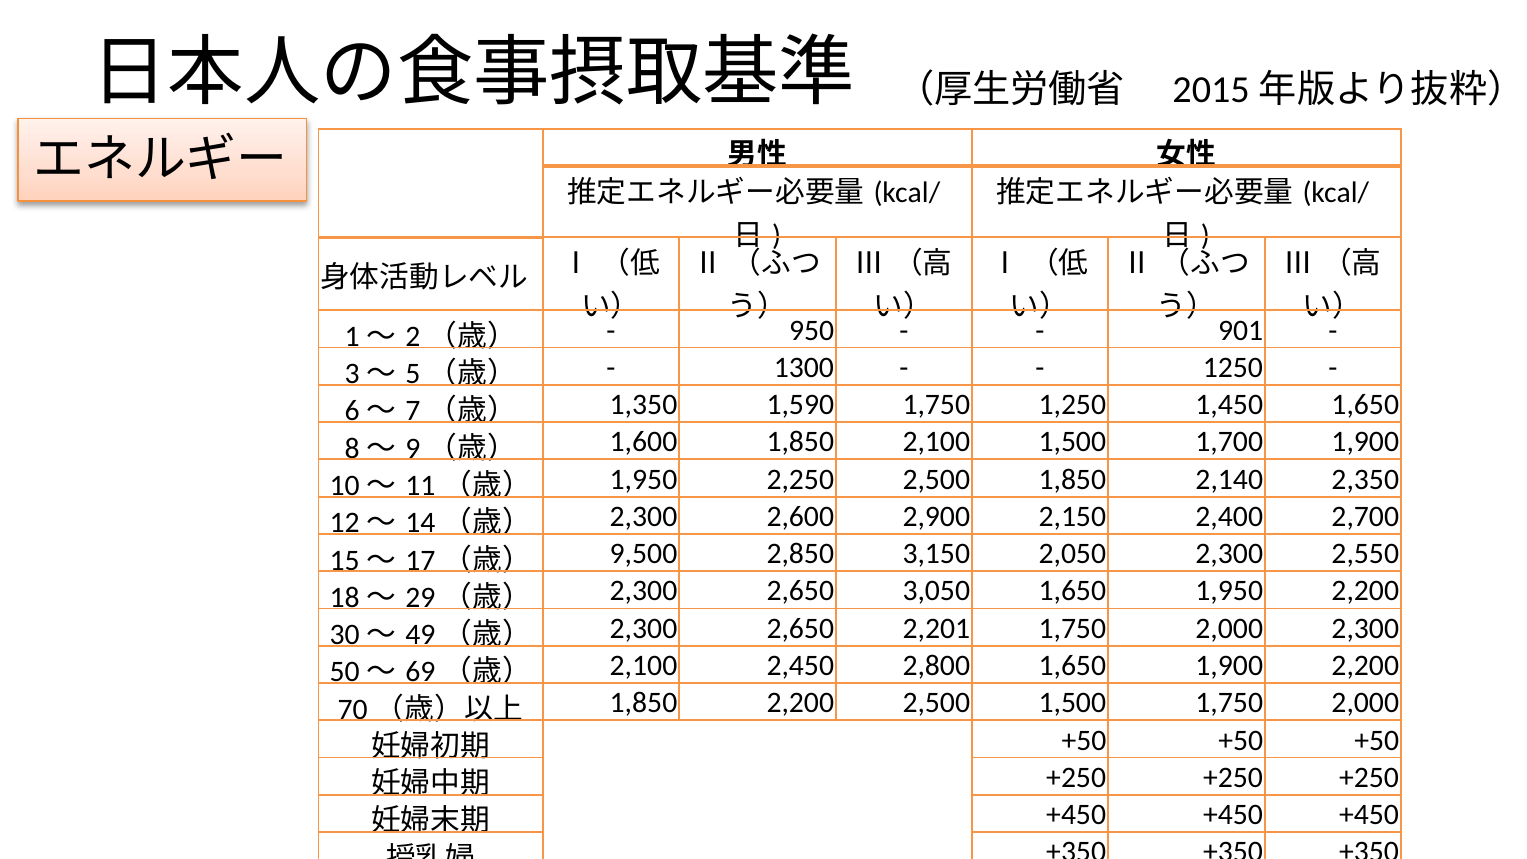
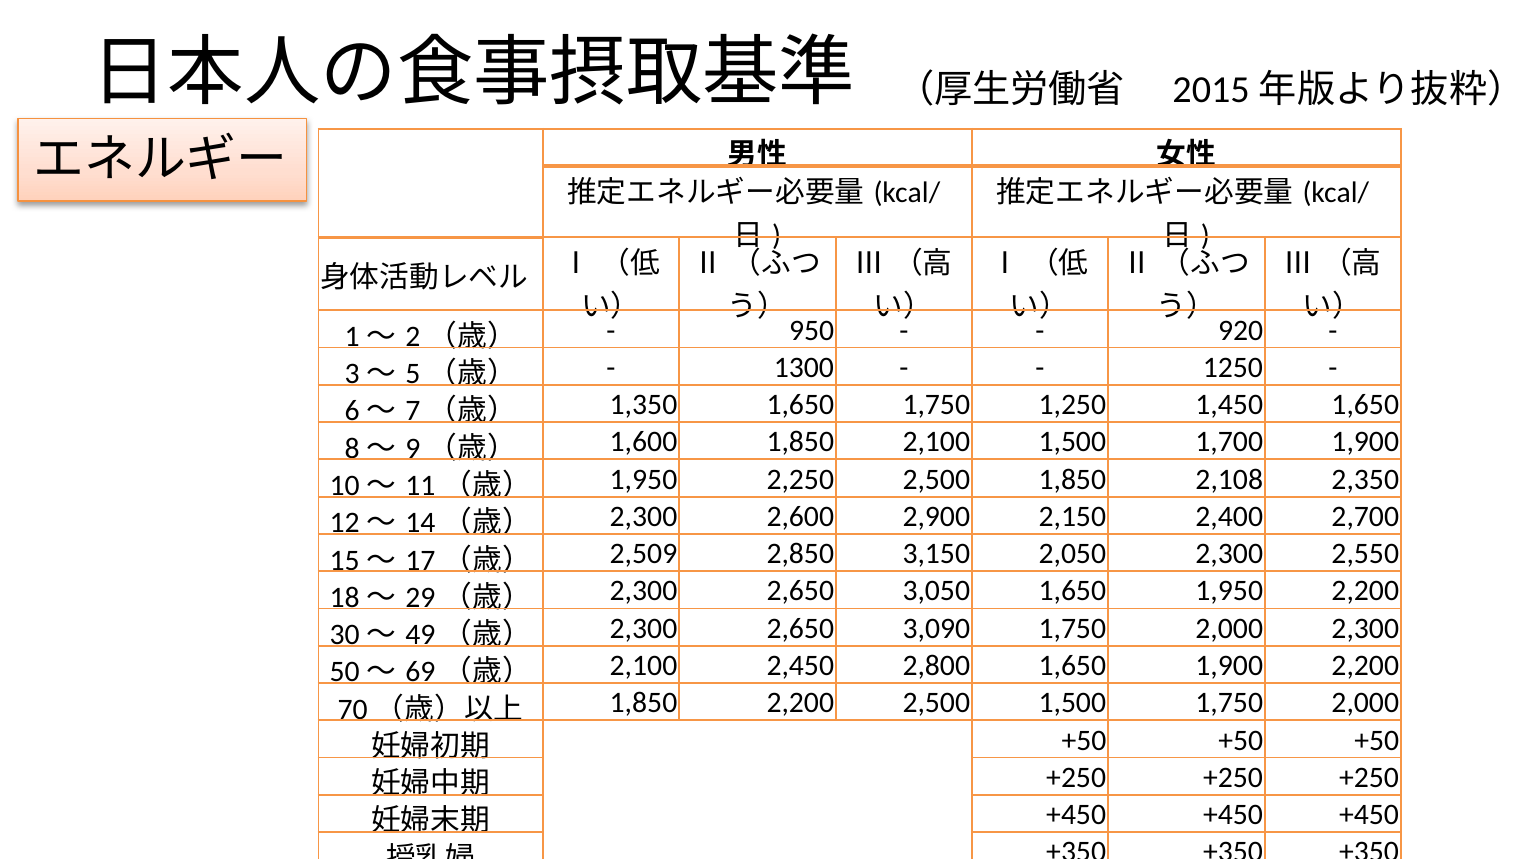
901: 901 -> 920 (1241, 330)
1,350 1,590: 1,590 -> 1,650 (800, 405)
2,140: 2,140 -> 2,108 (1229, 479)
9,500: 9,500 -> 2,509 (643, 554)
2,201: 2,201 -> 3,090 (936, 628)
